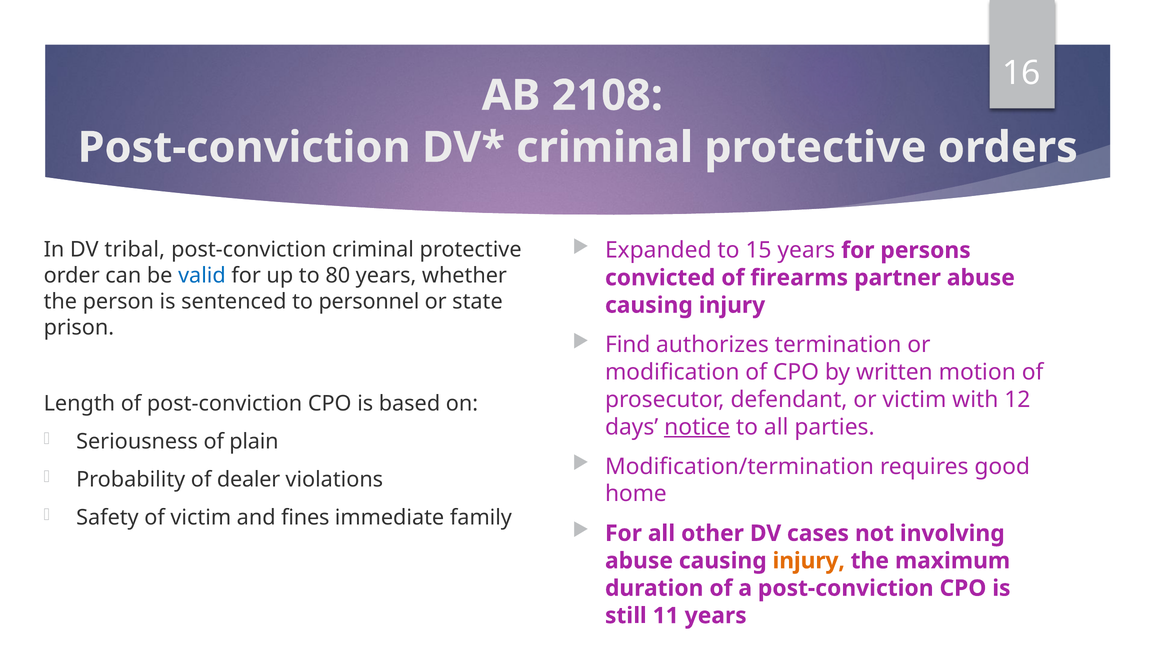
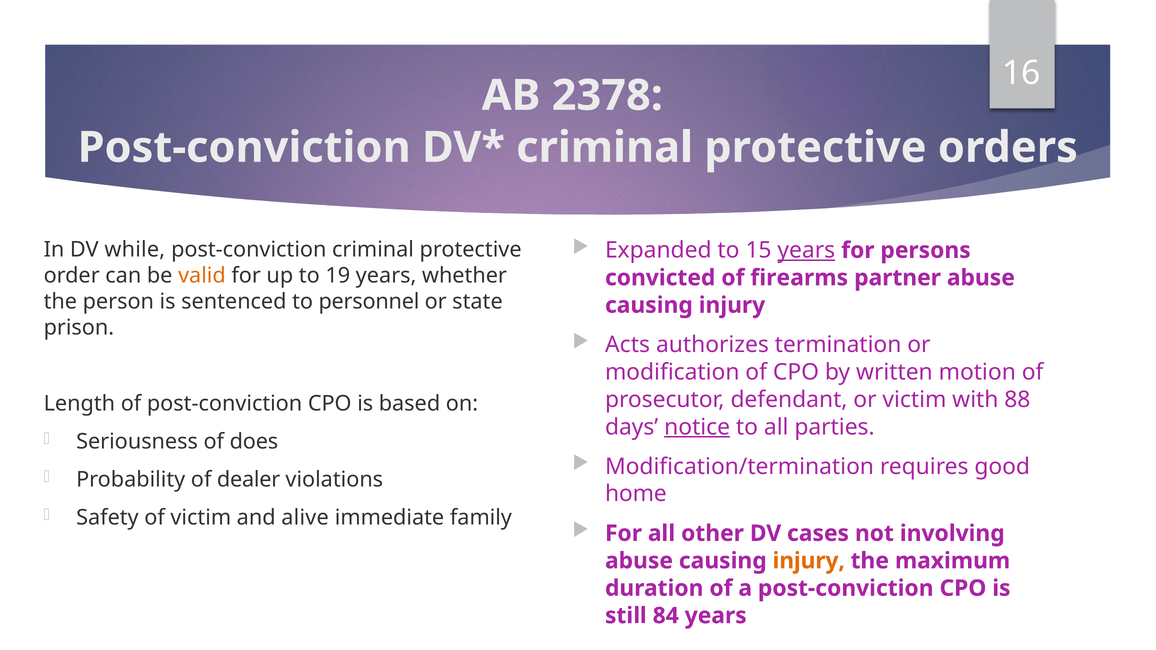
2108: 2108 -> 2378 (607, 96)
years underline: none -> present (806, 250)
tribal: tribal -> while (135, 250)
valid colour: blue -> orange (202, 276)
80: 80 -> 19 (338, 276)
Find: Find -> Acts (628, 345)
12: 12 -> 88 (1017, 400)
plain: plain -> does (254, 442)
fines: fines -> alive (305, 518)
11: 11 -> 84 (666, 616)
